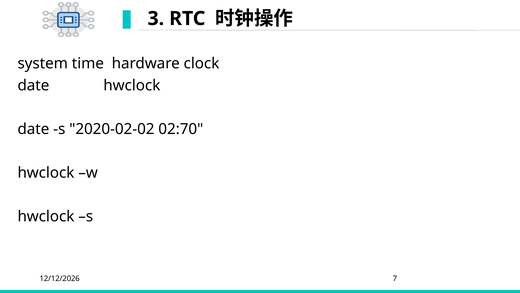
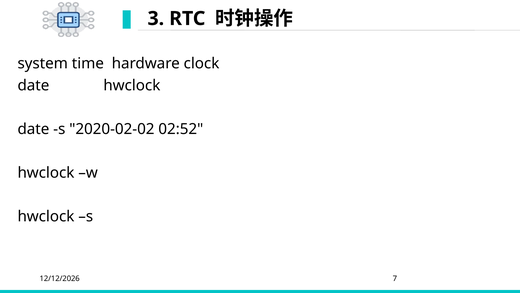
02:70: 02:70 -> 02:52 (181, 129)
